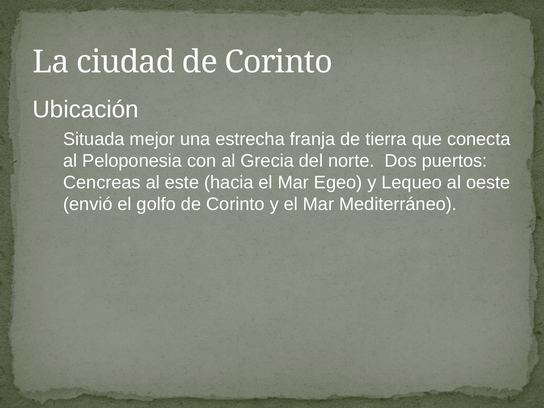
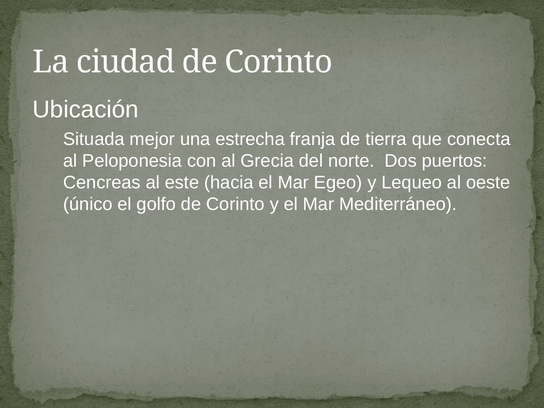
envió: envió -> único (88, 204)
